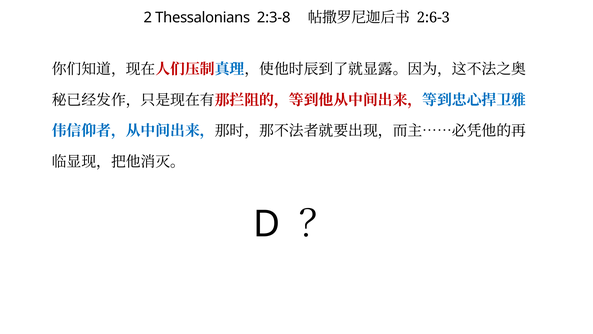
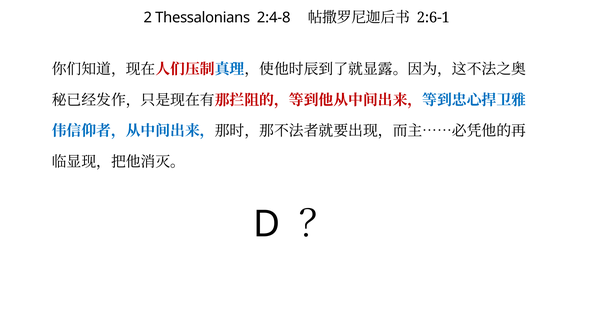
2:3-8: 2:3-8 -> 2:4-8 (274, 18)
2:6-3: 2:6-3 -> 2:6-1 (433, 18)
